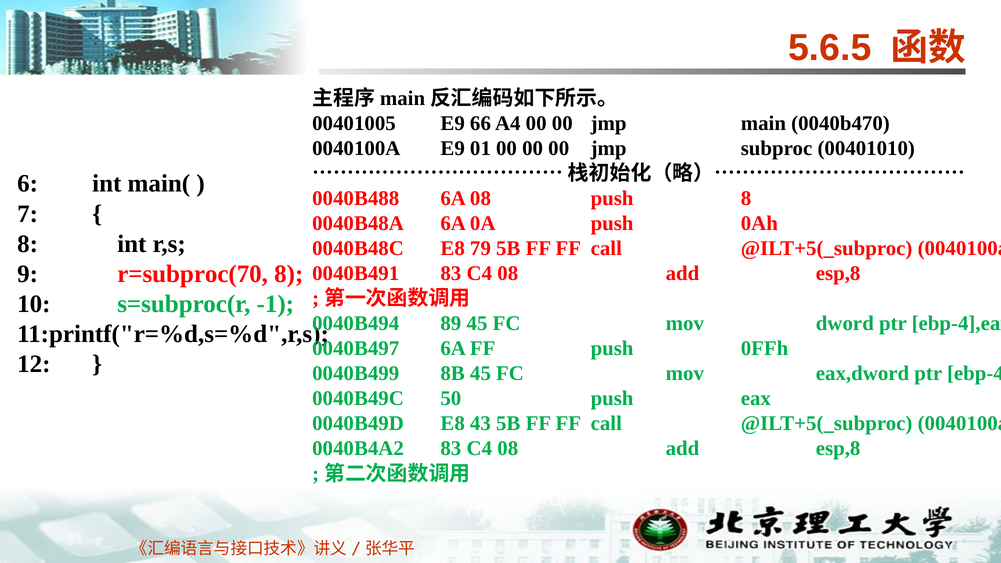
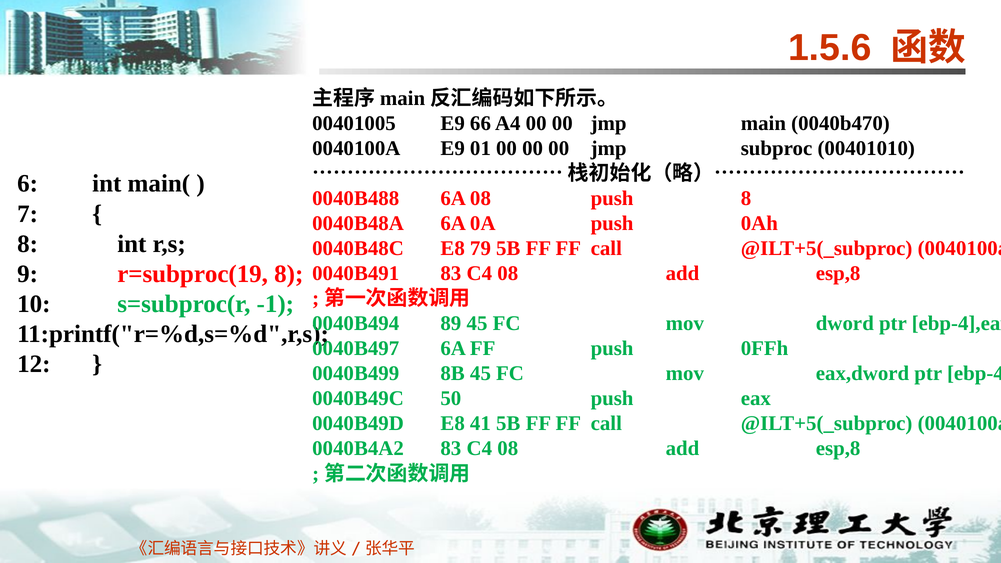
5.6.5: 5.6.5 -> 1.5.6 (830, 48)
r=subproc(70: r=subproc(70 -> r=subproc(19 (193, 274)
43: 43 -> 41 (480, 424)
